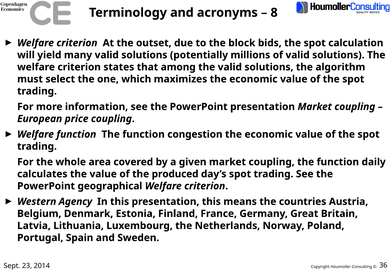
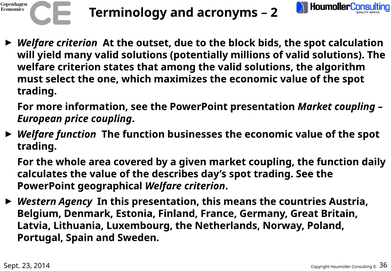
8: 8 -> 2 (274, 13)
congestion: congestion -> businesses (195, 134)
produced: produced -> describes (175, 174)
